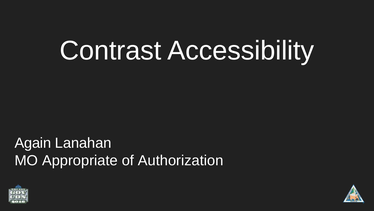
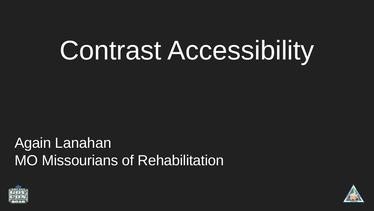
Appropriate: Appropriate -> Missourians (80, 160)
Authorization: Authorization -> Rehabilitation (181, 160)
